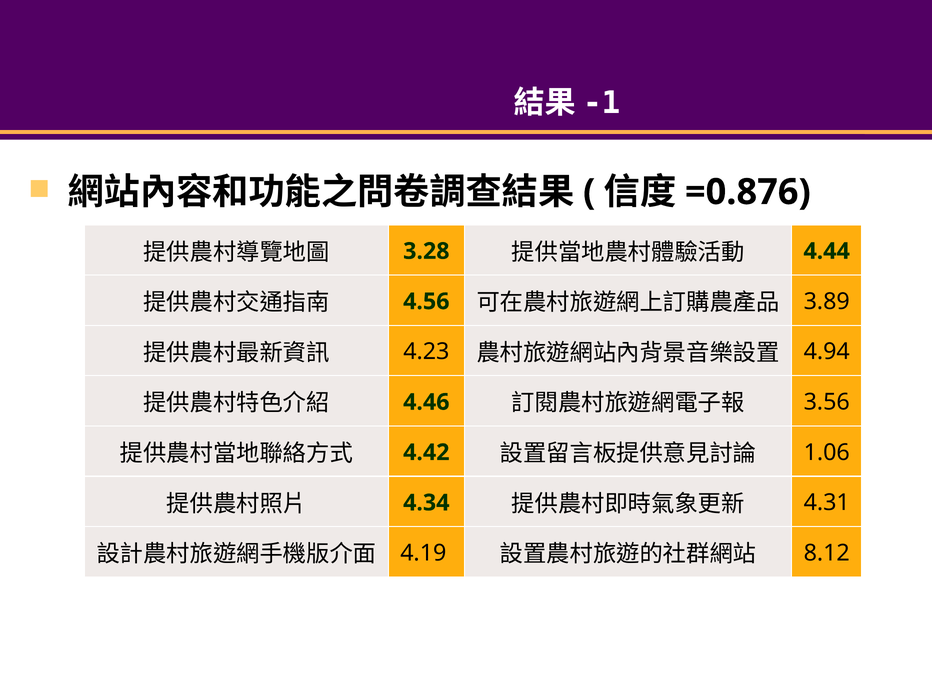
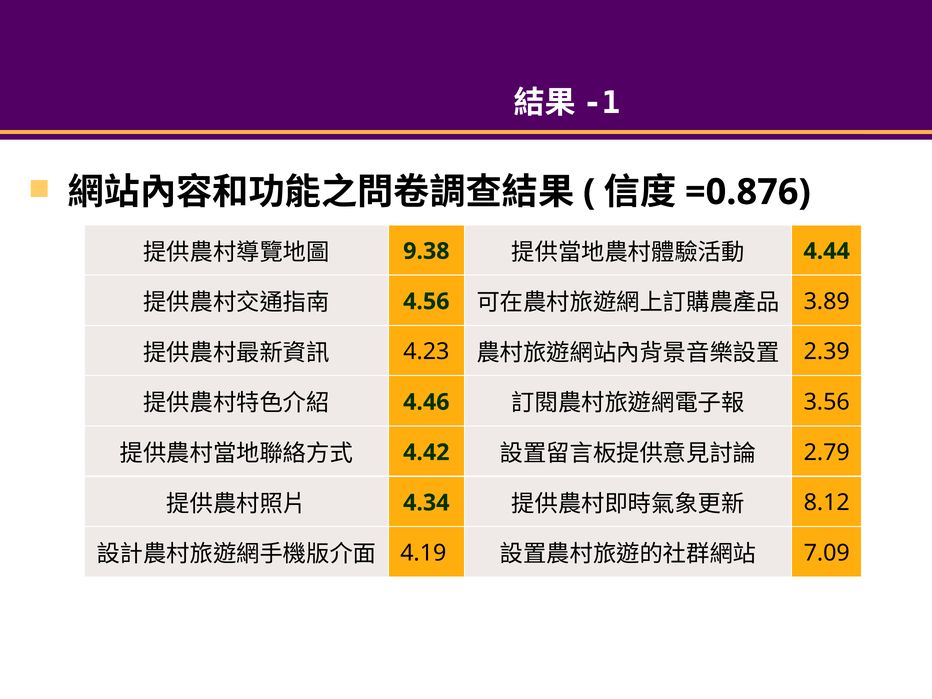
3.28: 3.28 -> 9.38 (426, 251)
4.94: 4.94 -> 2.39 (827, 352)
1.06: 1.06 -> 2.79 (827, 452)
4.31: 4.31 -> 8.12 (827, 503)
8.12: 8.12 -> 7.09 (827, 553)
